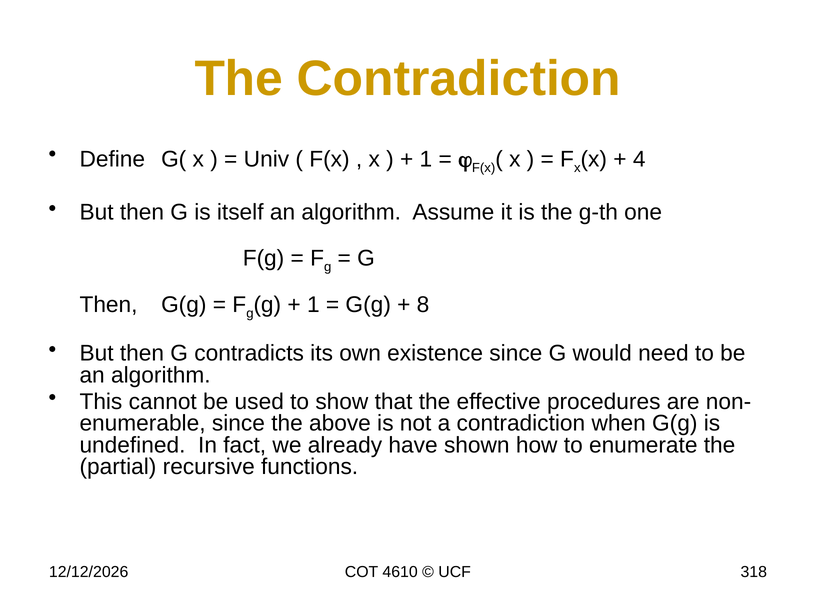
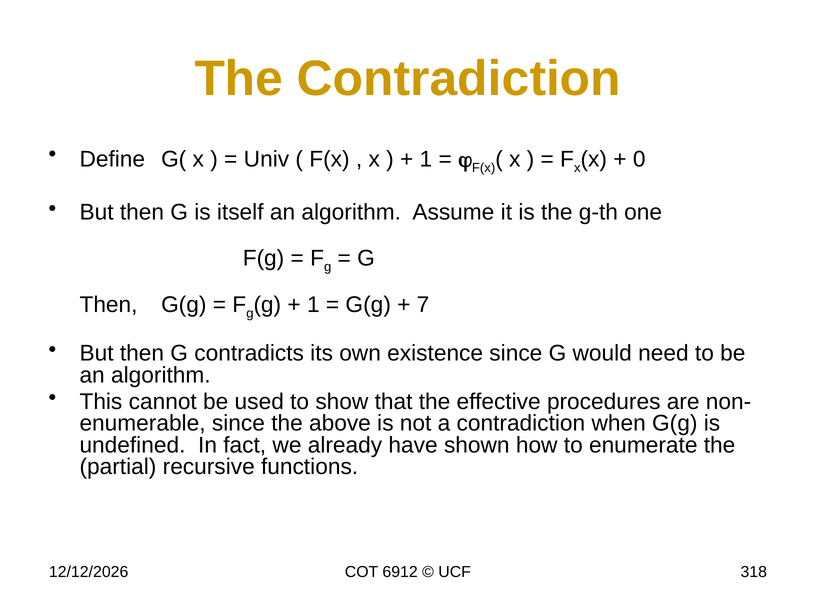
4: 4 -> 0 (639, 159)
8: 8 -> 7 (423, 305)
4610: 4610 -> 6912 (400, 572)
